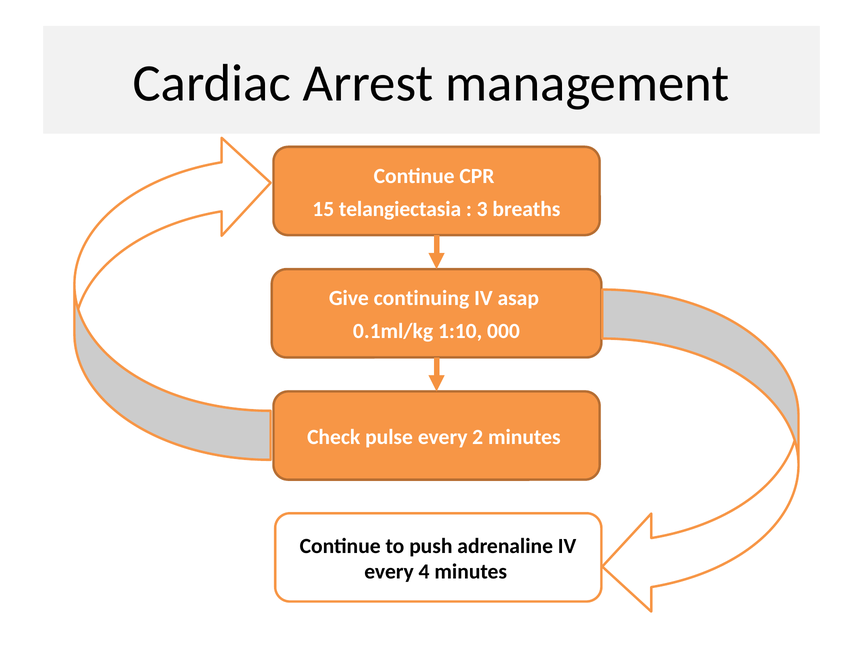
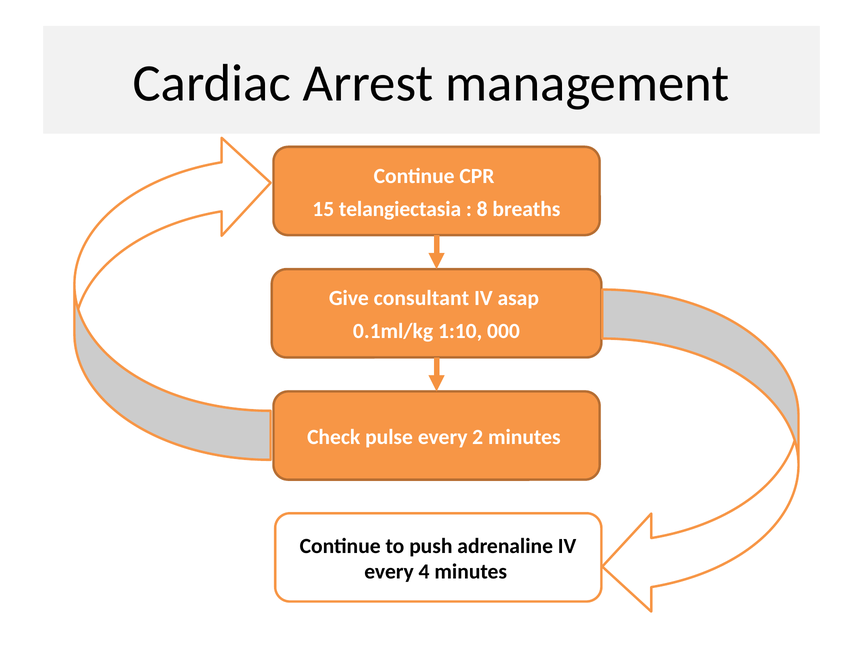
3: 3 -> 8 (482, 209)
continuing: continuing -> consultant (421, 298)
